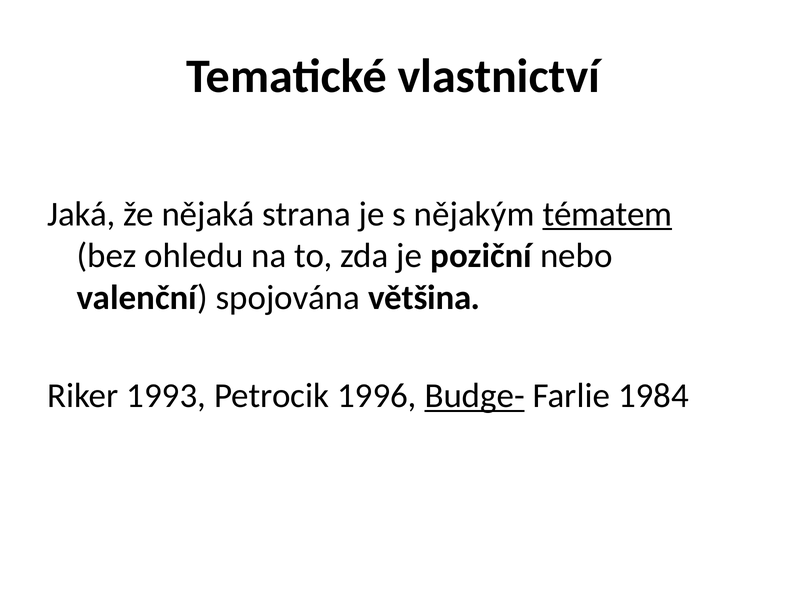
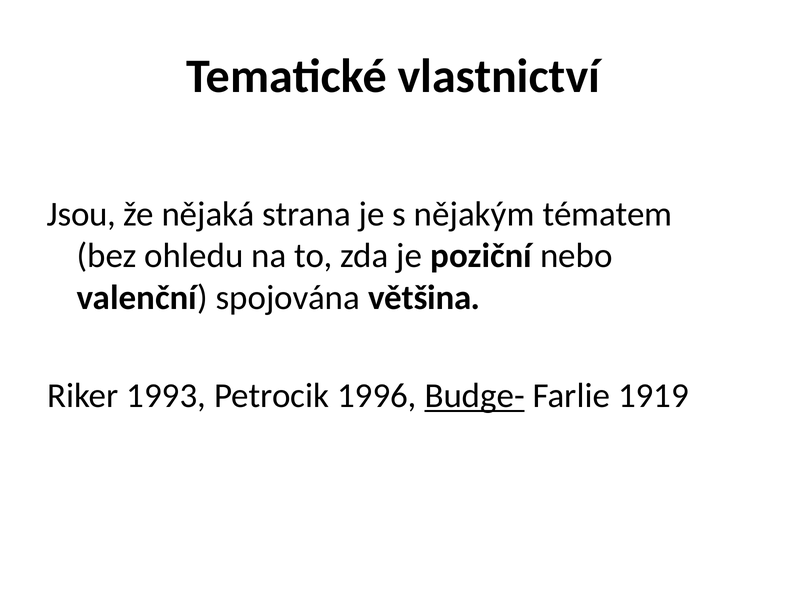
Jaká: Jaká -> Jsou (81, 214)
tématem underline: present -> none (607, 214)
1984: 1984 -> 1919 (653, 396)
